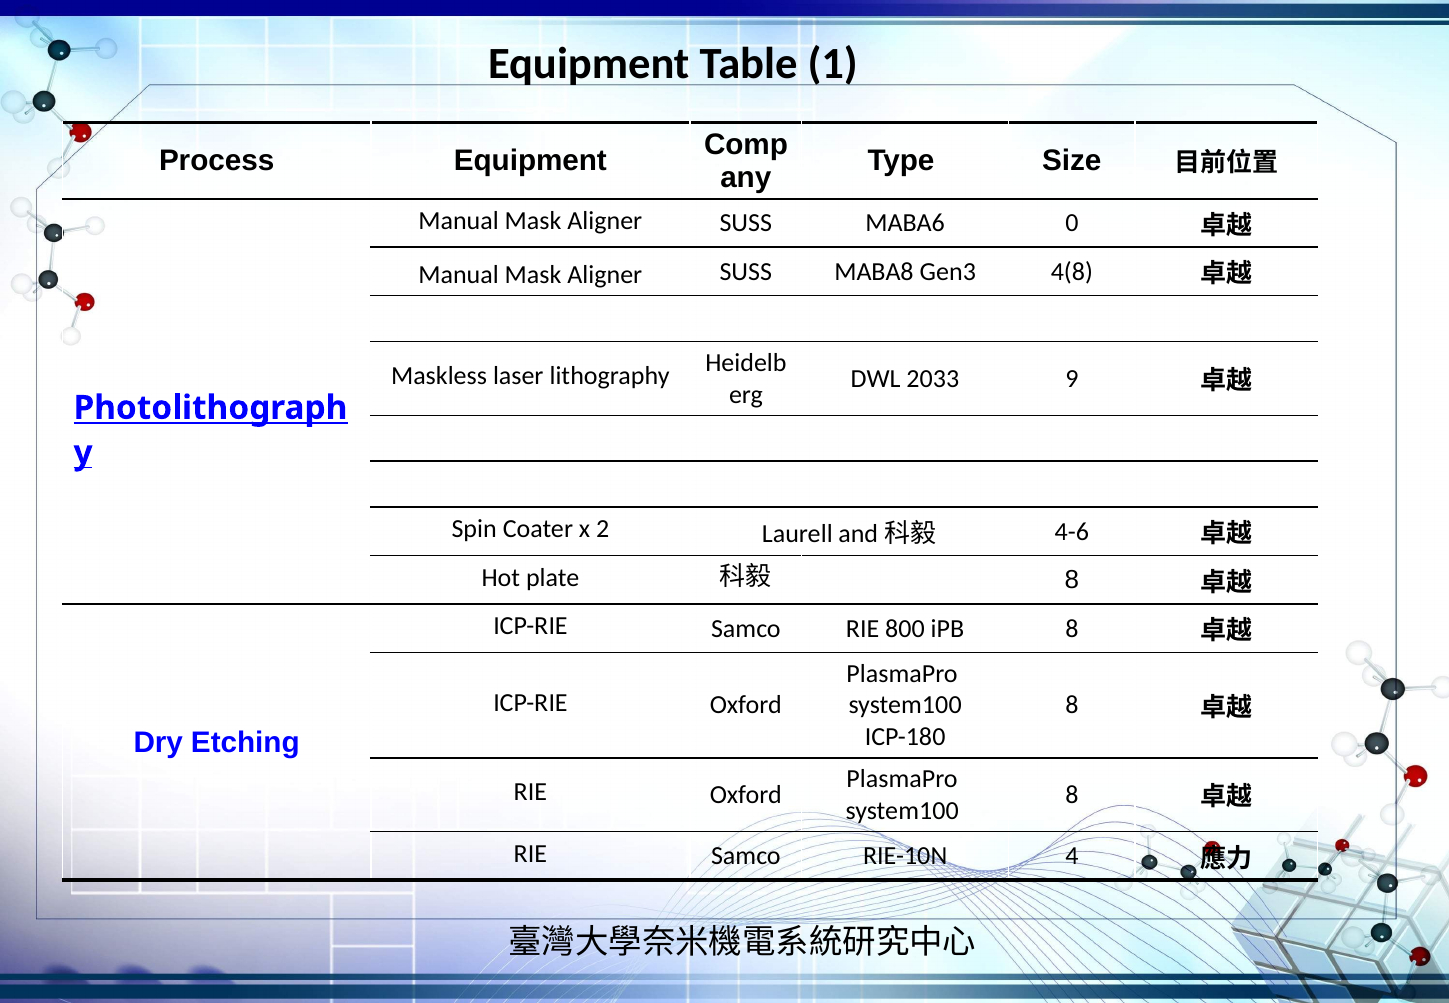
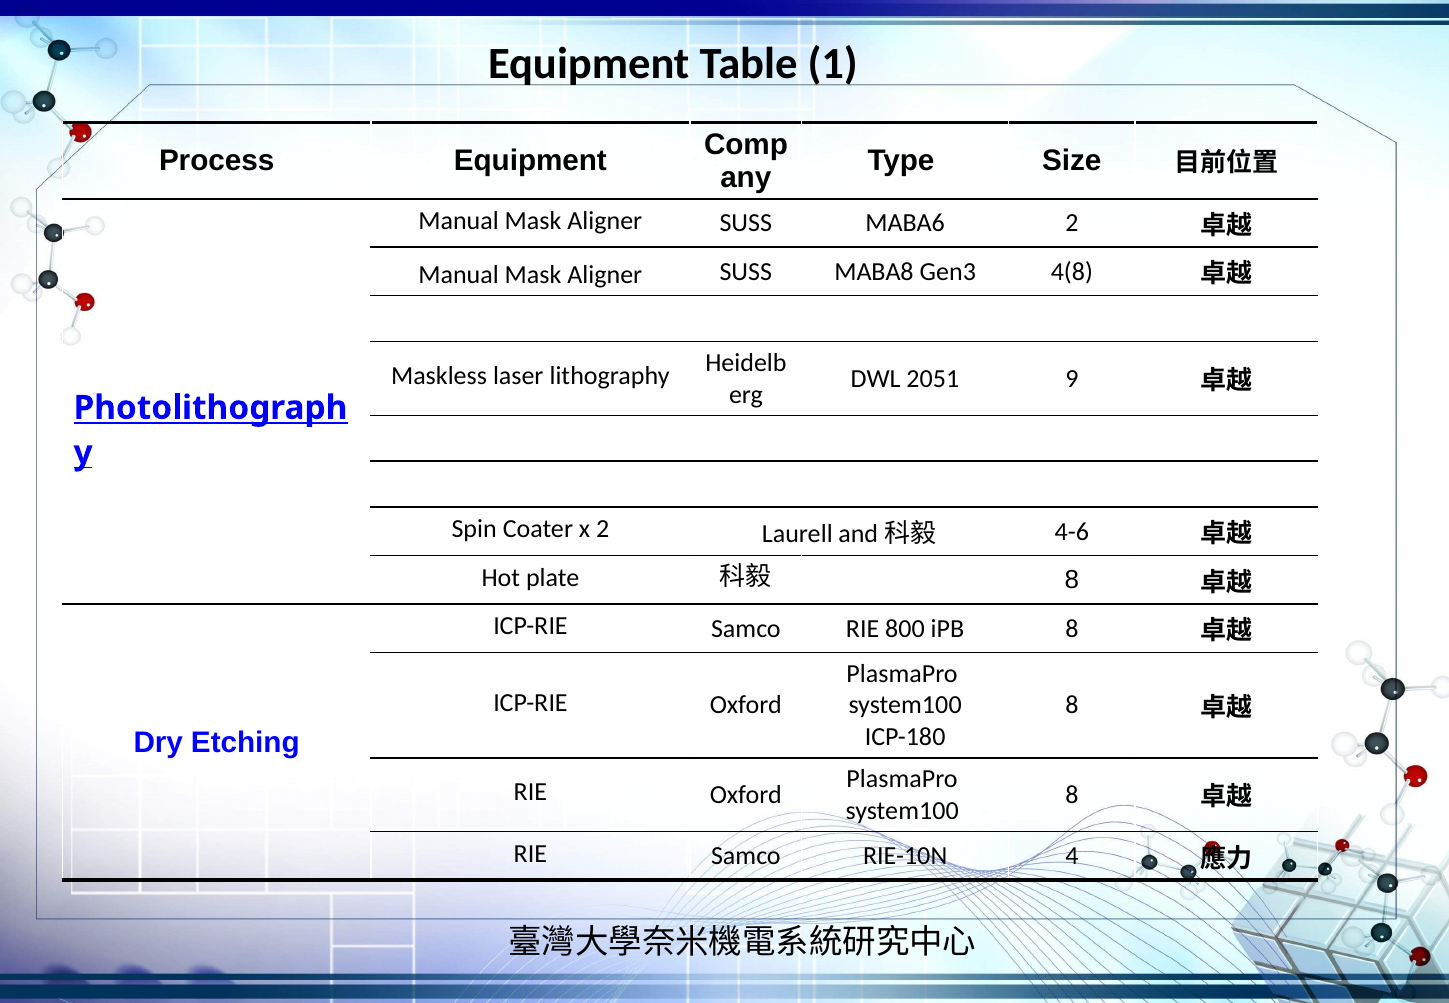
MABA6 0: 0 -> 2 (1072, 223)
2033: 2033 -> 2051 (933, 379)
